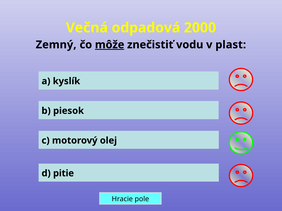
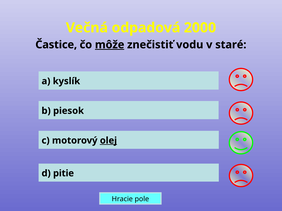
Zemný: Zemný -> Častice (56, 45)
plast: plast -> staré (231, 45)
olej underline: none -> present (108, 141)
